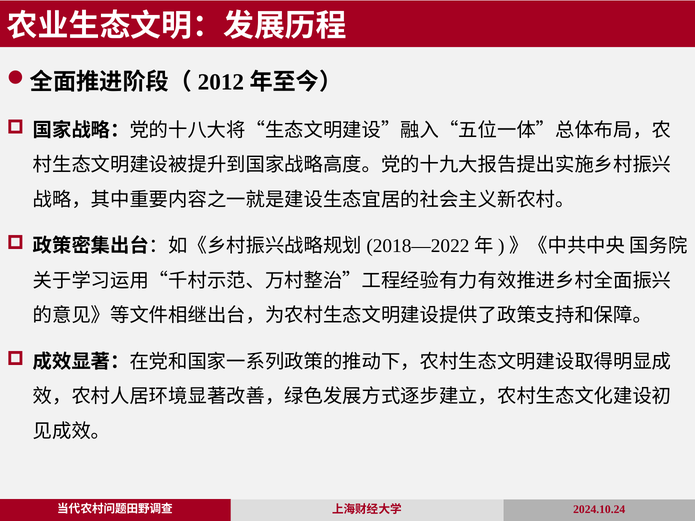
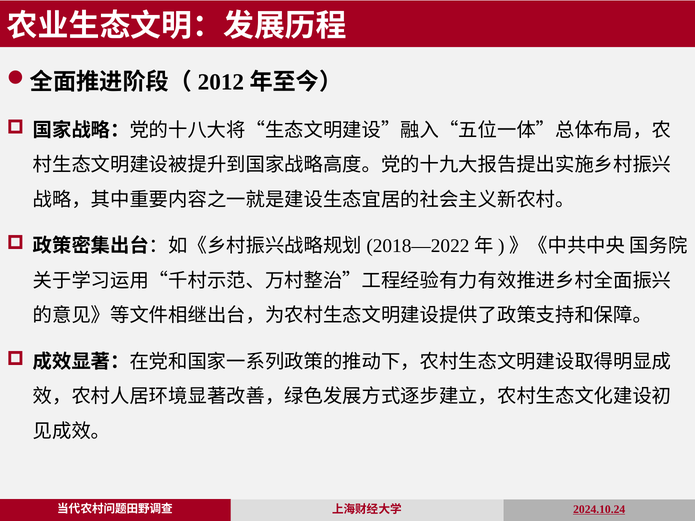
2024.10.24 underline: none -> present (599, 509)
